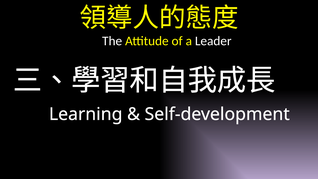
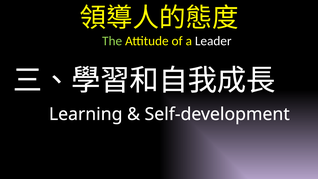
The colour: white -> light green (112, 41)
